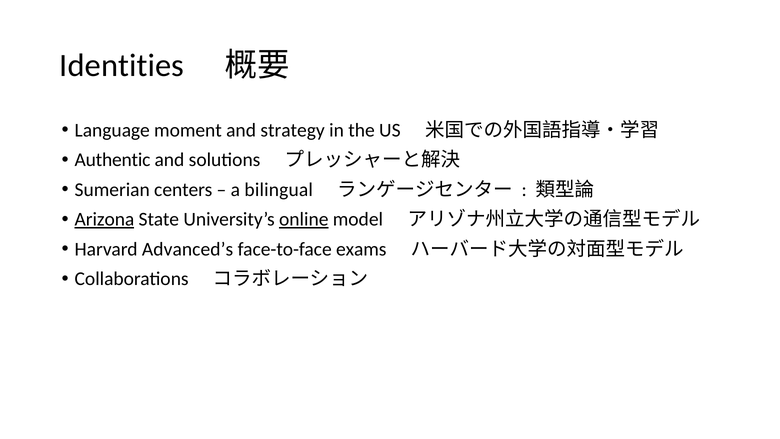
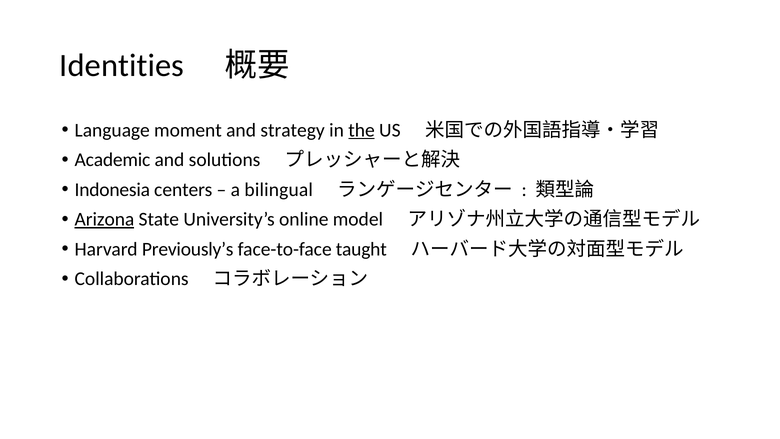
the underline: none -> present (362, 130)
Authentic: Authentic -> Academic (112, 160)
Sumerian: Sumerian -> Indonesia (112, 190)
online underline: present -> none (304, 219)
Advanced’s: Advanced’s -> Previously’s (188, 249)
exams: exams -> taught (361, 249)
